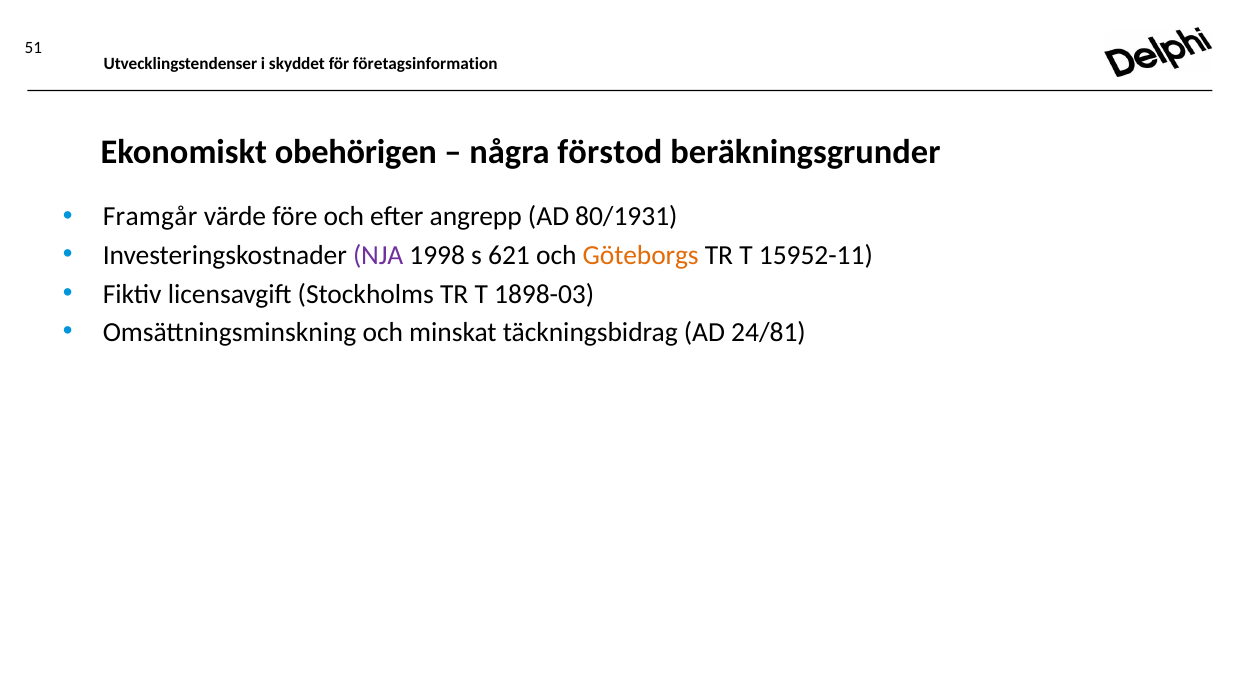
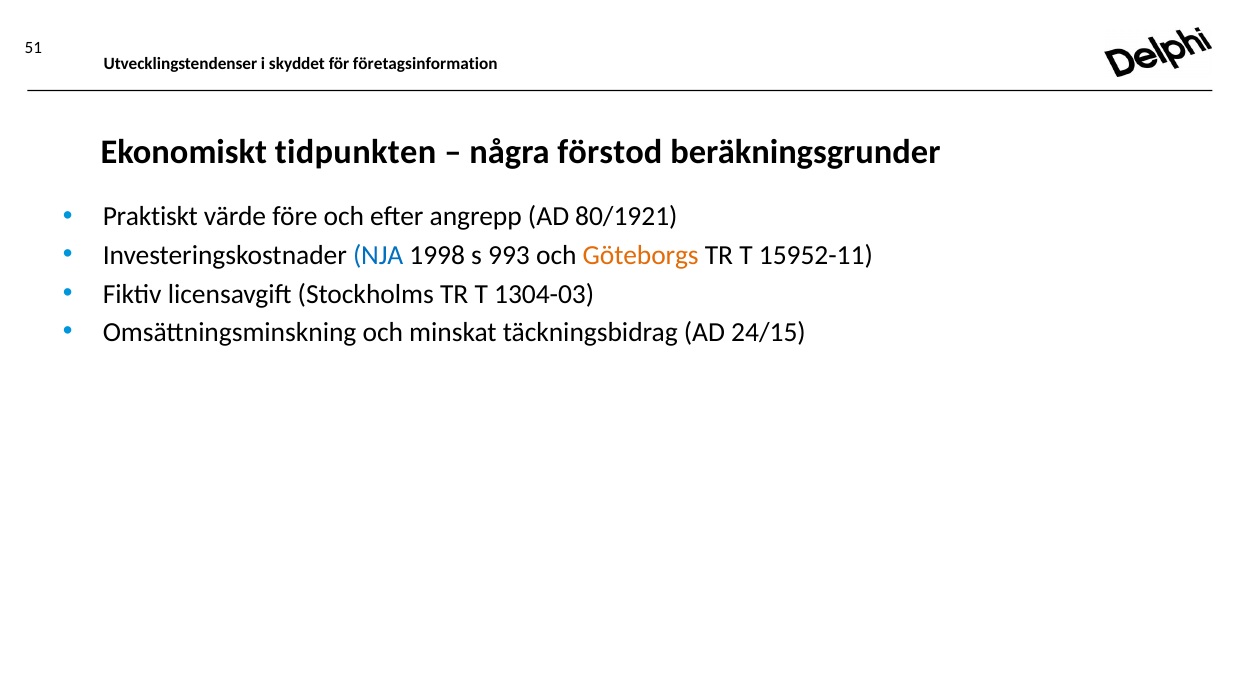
obehörigen: obehörigen -> tidpunkten (356, 153)
Framgår: Framgår -> Praktiskt (150, 217)
80/1931: 80/1931 -> 80/1921 (626, 217)
NJA colour: purple -> blue (378, 255)
621: 621 -> 993 (509, 255)
1898-03: 1898-03 -> 1304-03 (544, 294)
24/81: 24/81 -> 24/15 (768, 332)
